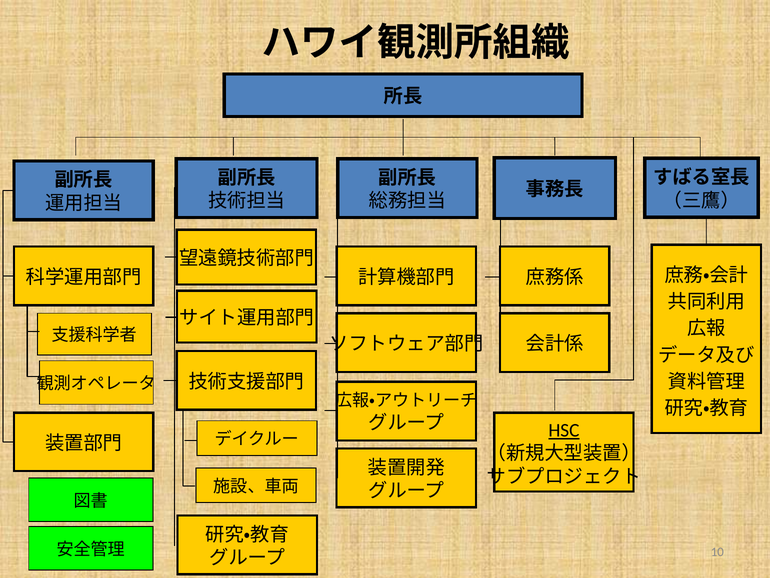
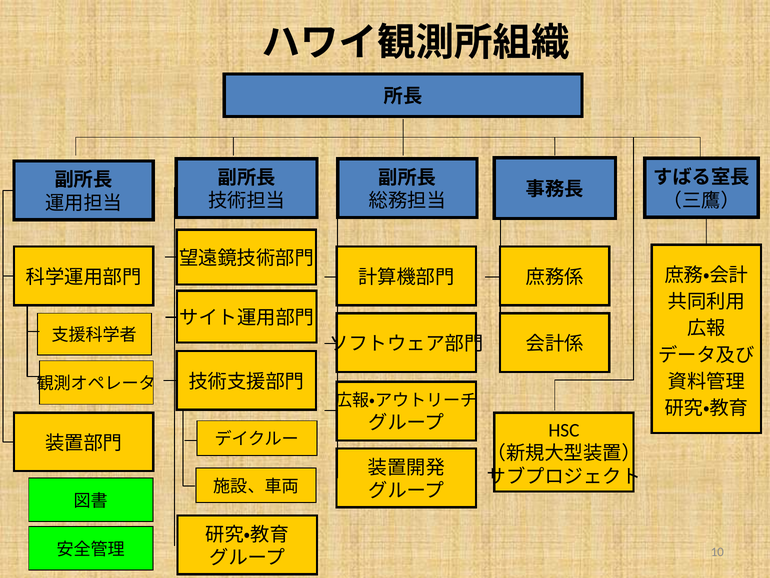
HSC underline: present -> none (564, 430)
